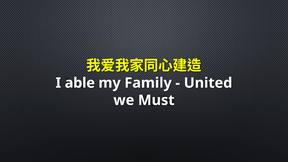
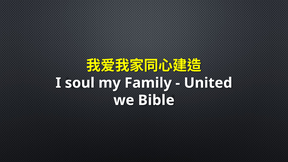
able: able -> soul (80, 83)
Must: Must -> Bible (156, 100)
